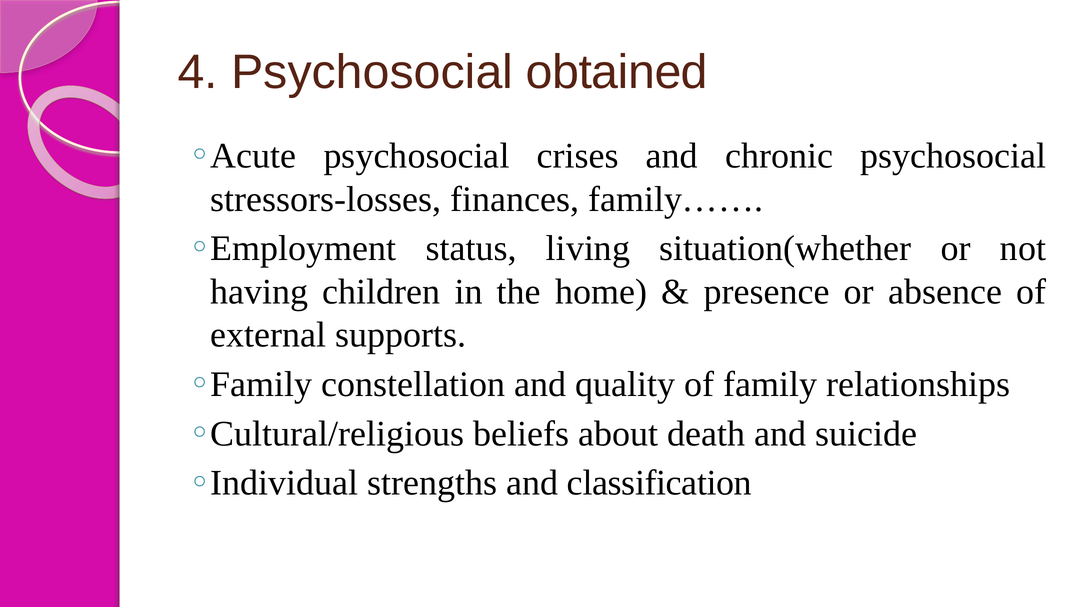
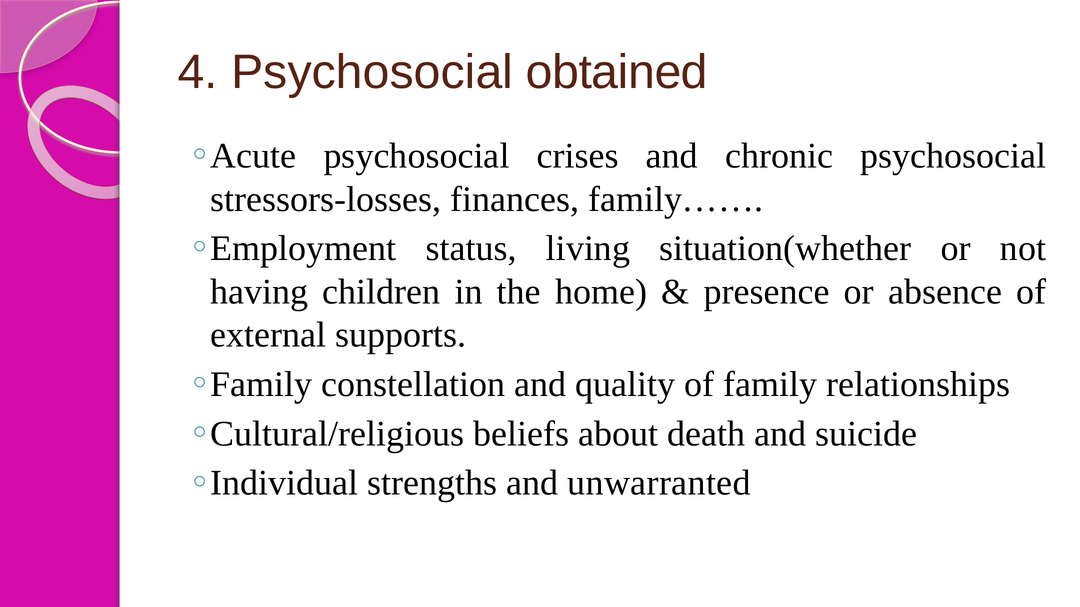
classification: classification -> unwarranted (659, 484)
